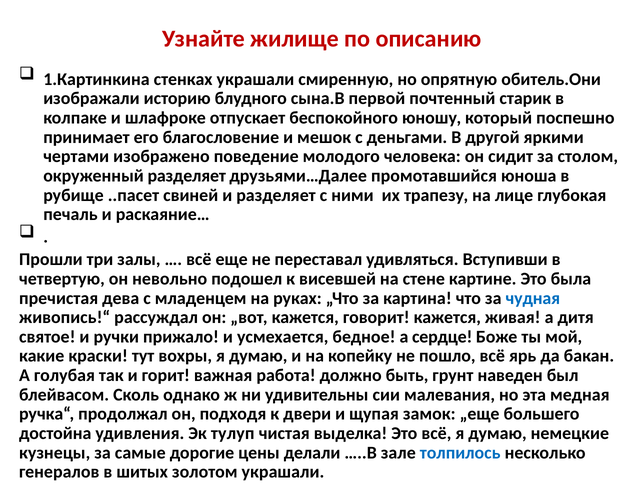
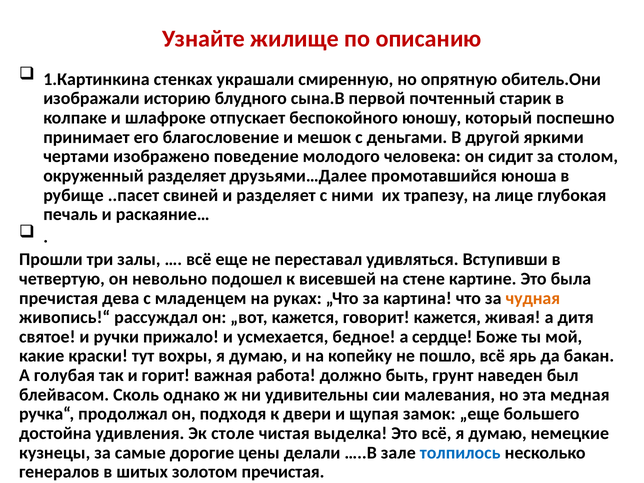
чудная colour: blue -> orange (533, 298)
тулуп: тулуп -> столе (233, 433)
золотом украшали: украшали -> пречистая (283, 472)
